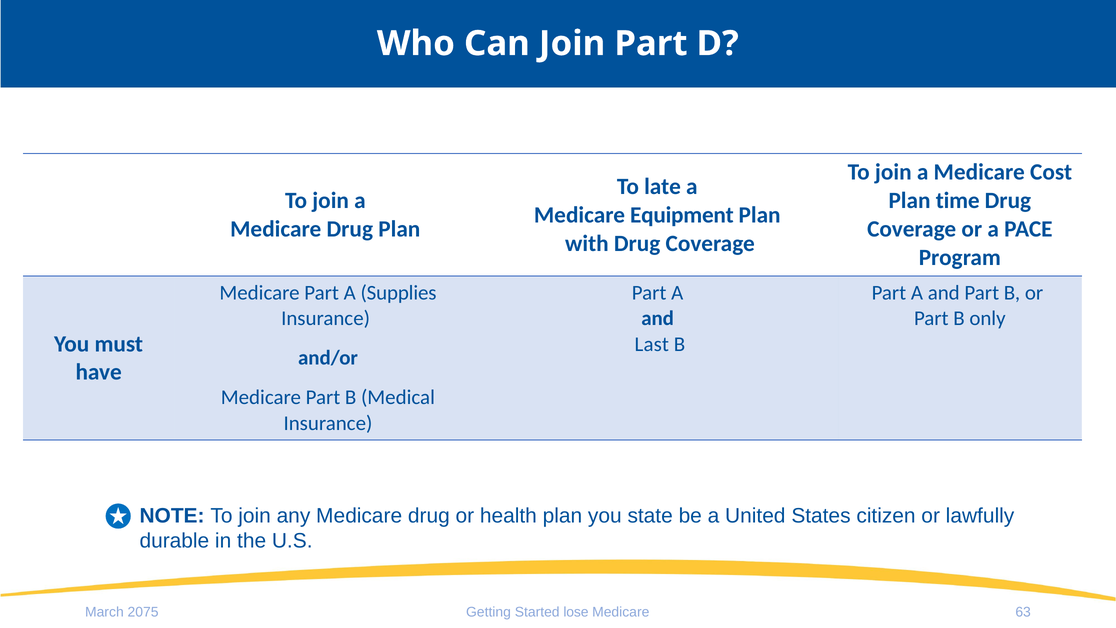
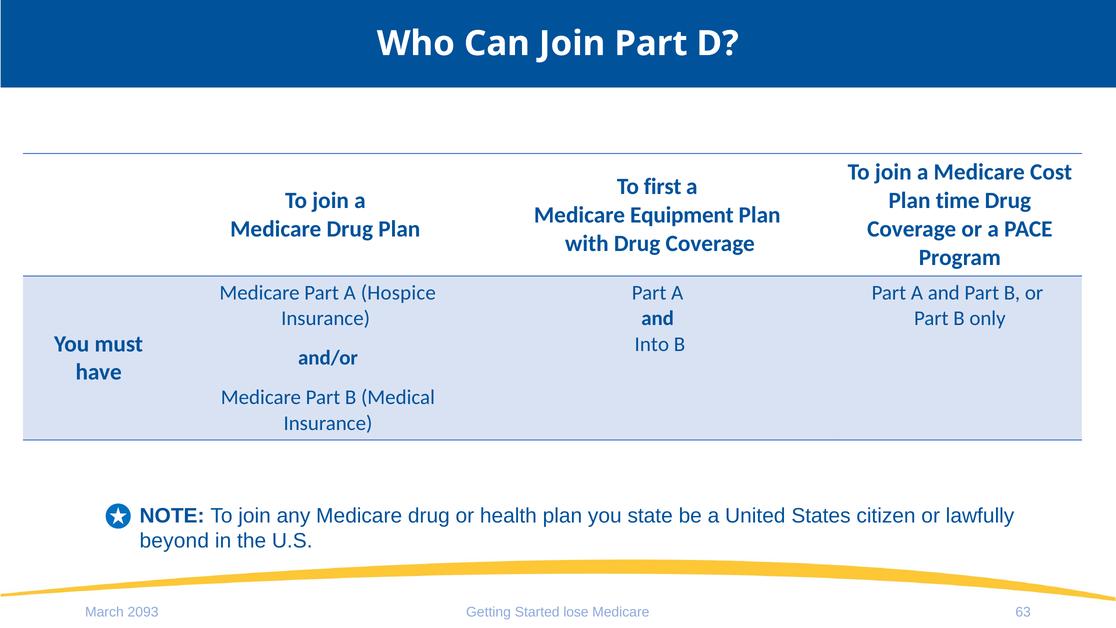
late: late -> first (663, 186)
Supplies: Supplies -> Hospice (398, 293)
Last: Last -> Into (652, 344)
durable: durable -> beyond (174, 541)
2075: 2075 -> 2093 (143, 612)
